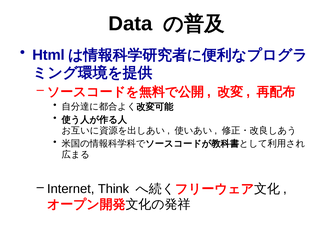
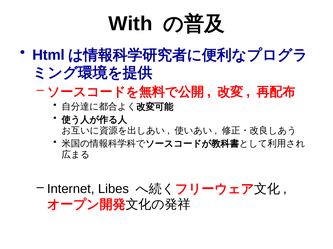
Data: Data -> With (130, 24)
Think: Think -> Libes (113, 189)
